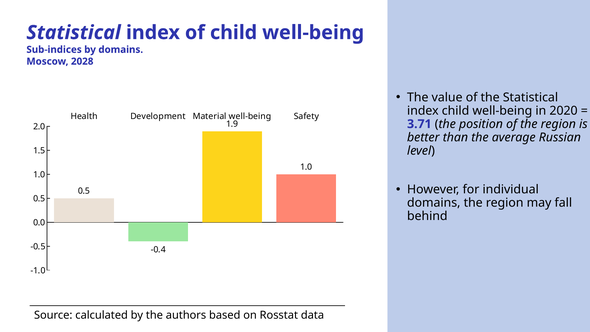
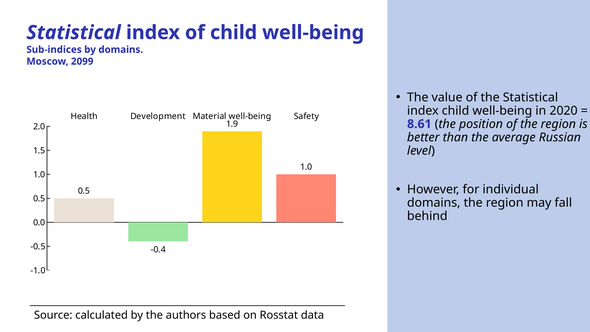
2028: 2028 -> 2099 (82, 61)
3.71: 3.71 -> 8.61 (419, 124)
